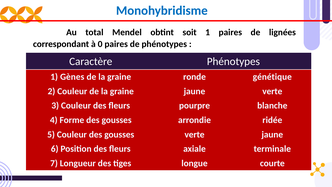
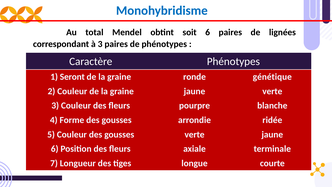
soit 1: 1 -> 6 (208, 32)
à 0: 0 -> 3 (100, 44)
Gènes: Gènes -> Seront (72, 77)
